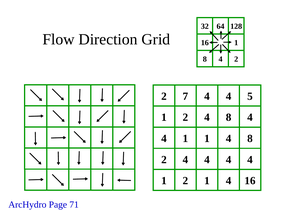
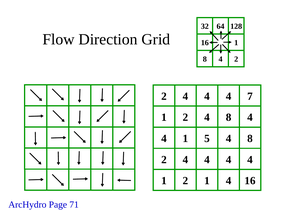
7: 7 -> 4 (186, 97)
5: 5 -> 7 (250, 97)
1 1: 1 -> 5 (207, 139)
